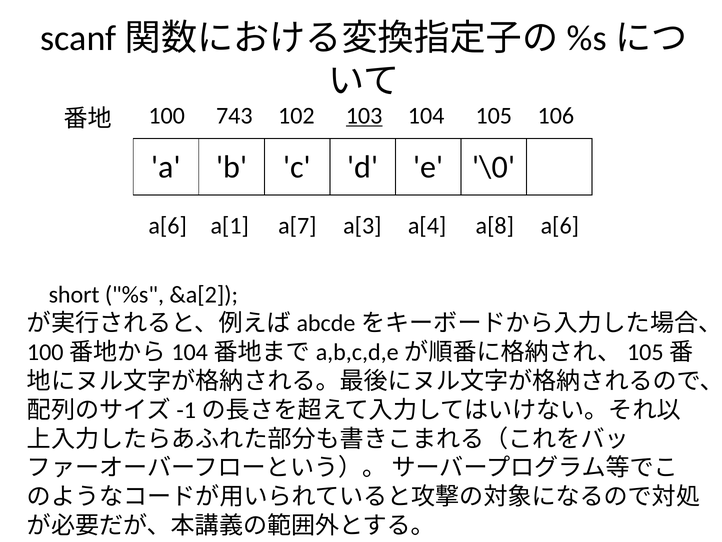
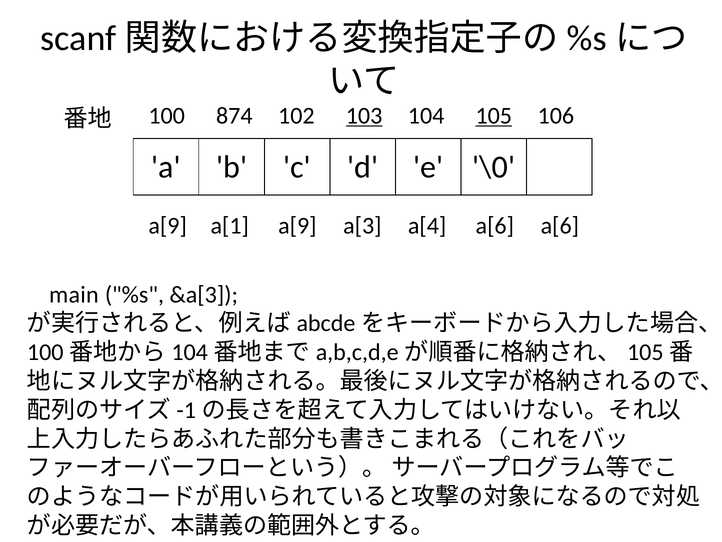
743: 743 -> 874 (234, 116)
105 underline: none -> present (494, 116)
a[6: a[6 -> a[9 (168, 226)
a[1 a[7: a[7 -> a[9 (297, 226)
a[4 a[8: a[8 -> a[6 (495, 226)
short: short -> main (74, 294)
&a[2: &a[2 -> &a[3 (204, 294)
